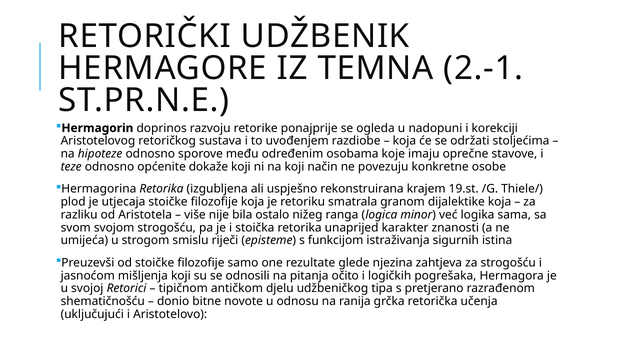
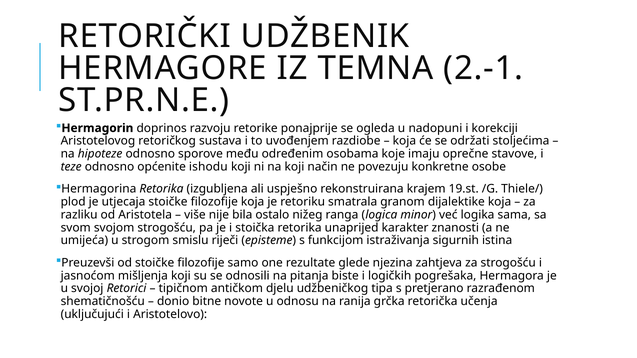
dokaže: dokaže -> ishodu (208, 167)
očito: očito -> biste (345, 276)
